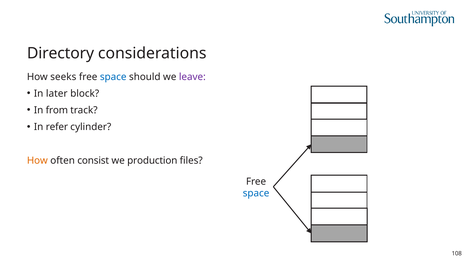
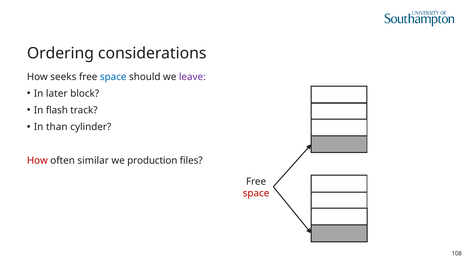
Directory: Directory -> Ordering (60, 53)
from: from -> flash (57, 110)
refer: refer -> than (57, 127)
How colour: orange -> red (37, 160)
consist: consist -> similar (93, 160)
space colour: blue -> red (256, 193)
